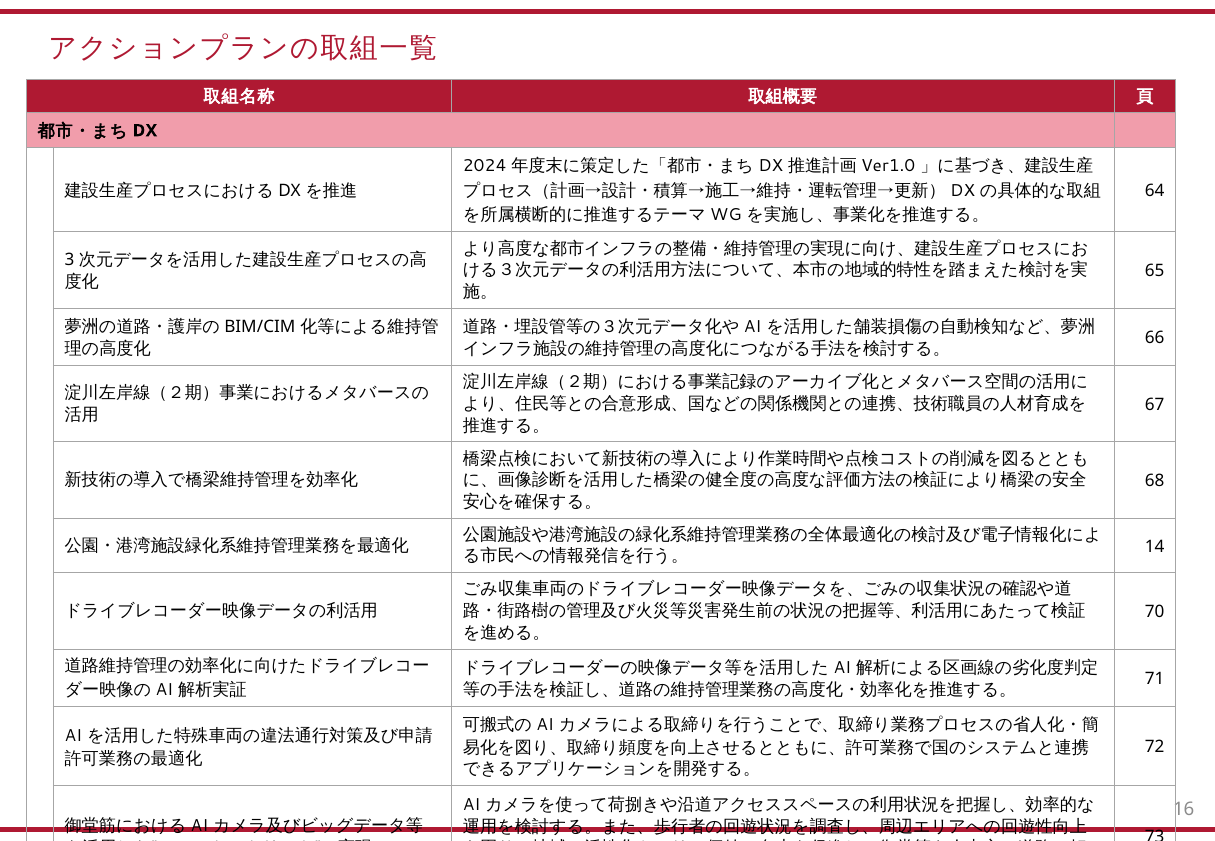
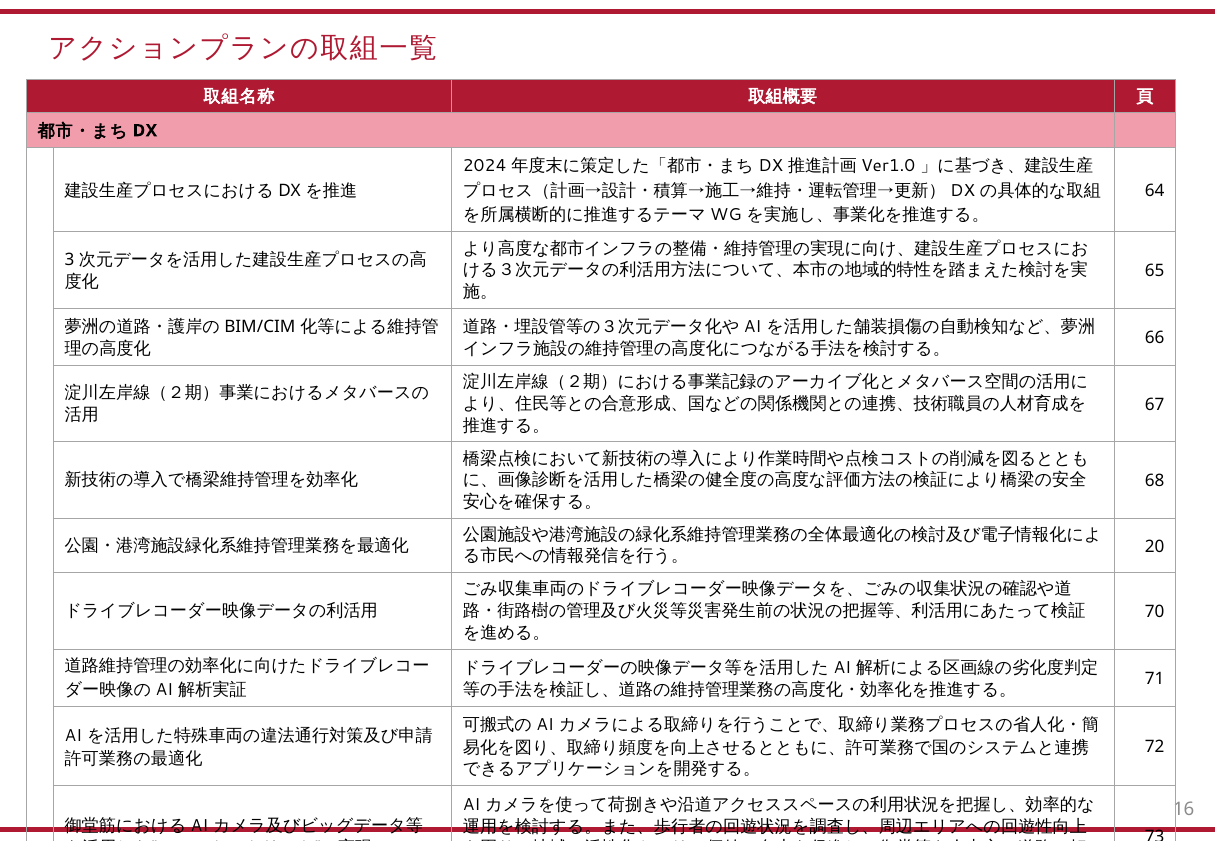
14: 14 -> 20 (1155, 546)
